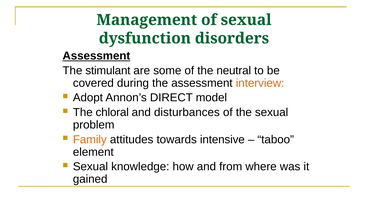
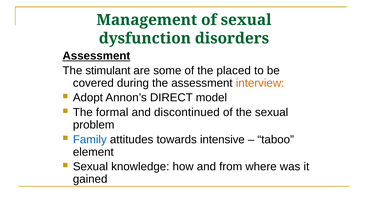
neutral: neutral -> placed (234, 71)
chloral: chloral -> formal (112, 112)
disturbances: disturbances -> discontinued (187, 112)
Family colour: orange -> blue (90, 140)
